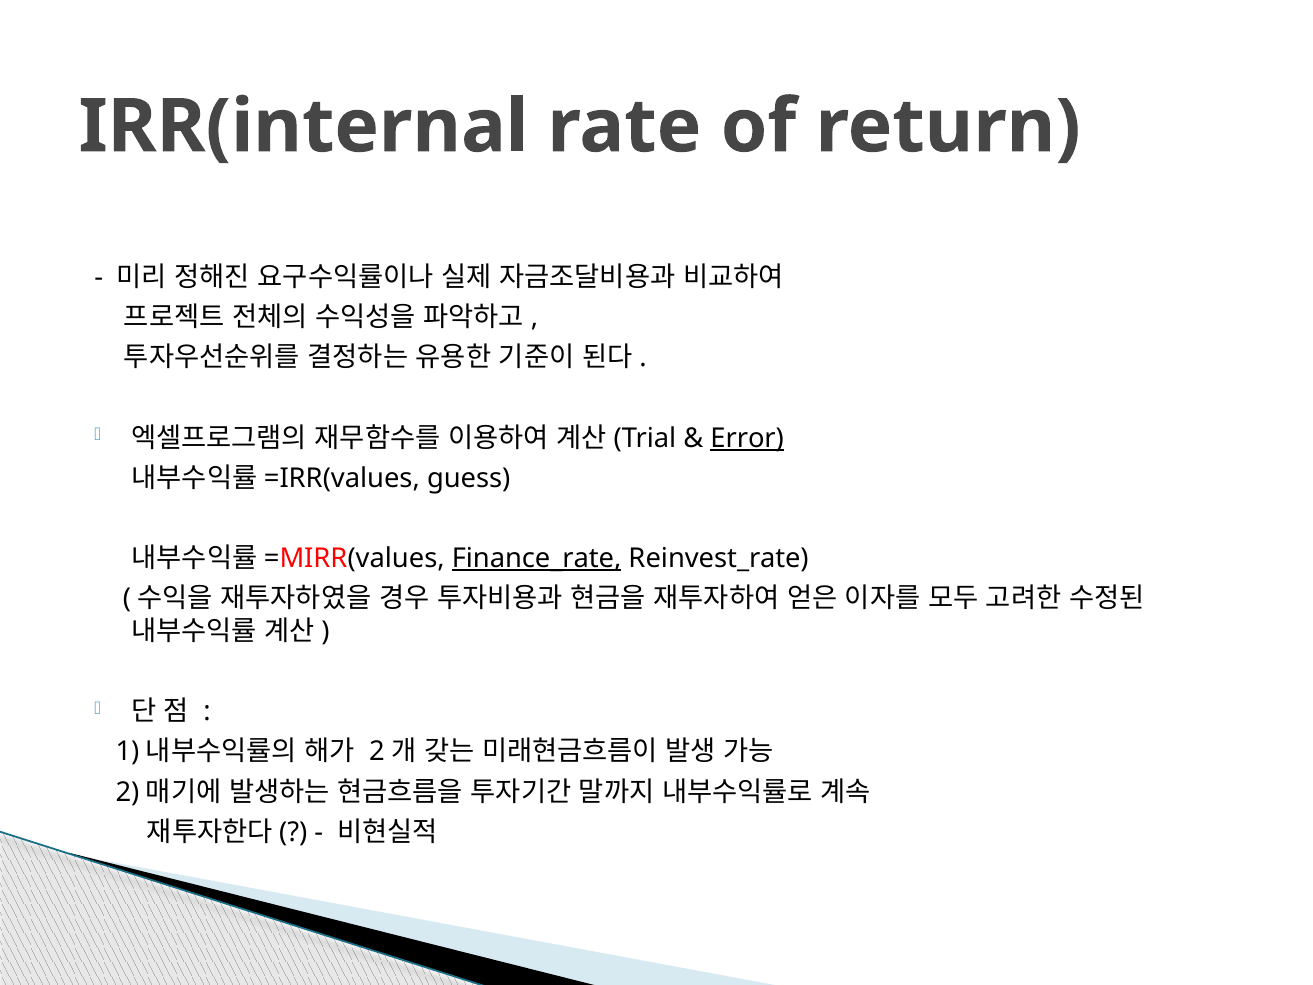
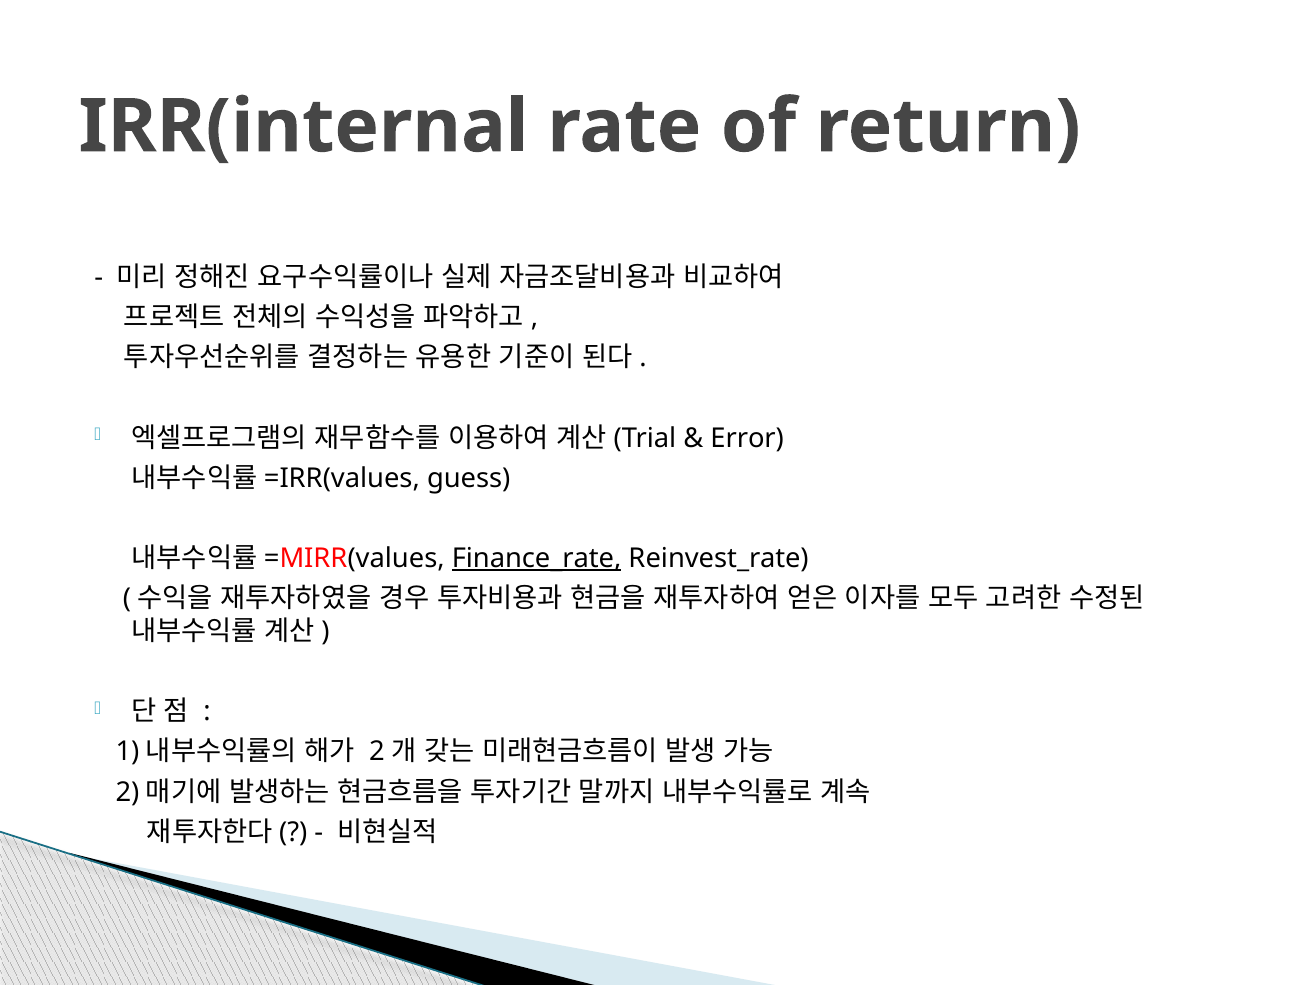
Error underline: present -> none (747, 438)
